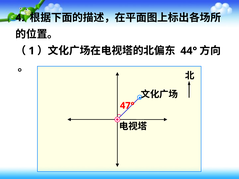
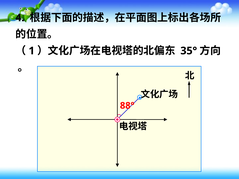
44°: 44° -> 35° (189, 51)
47°: 47° -> 88° (127, 106)
